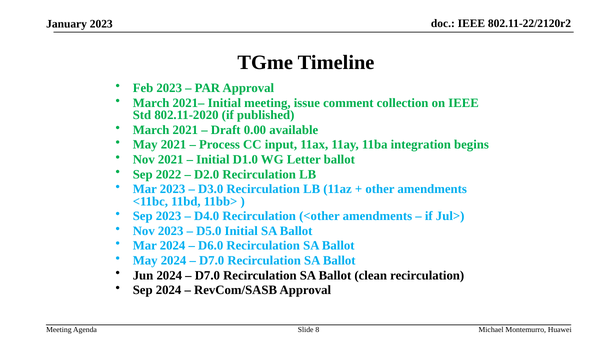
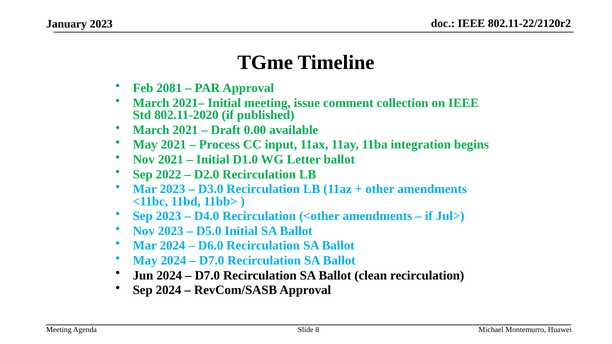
Feb 2023: 2023 -> 2081 (169, 88)
